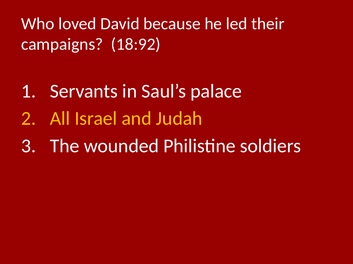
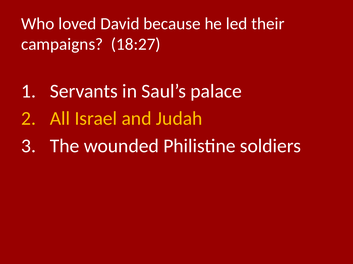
18:92: 18:92 -> 18:27 (136, 44)
